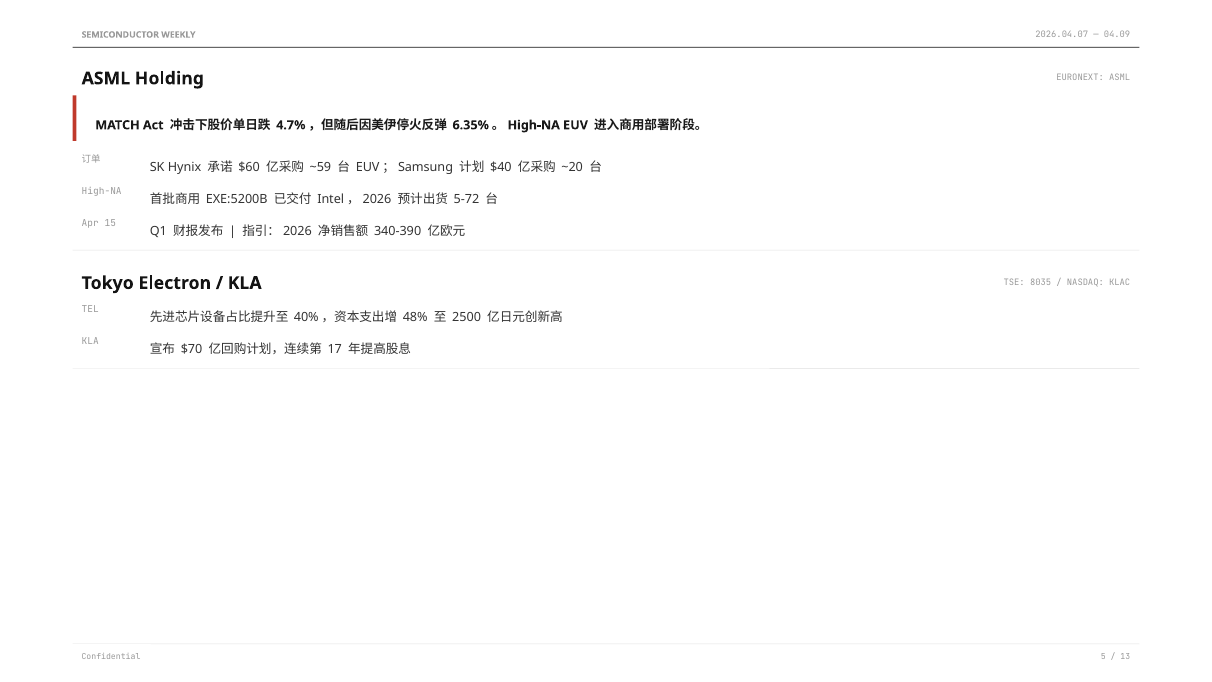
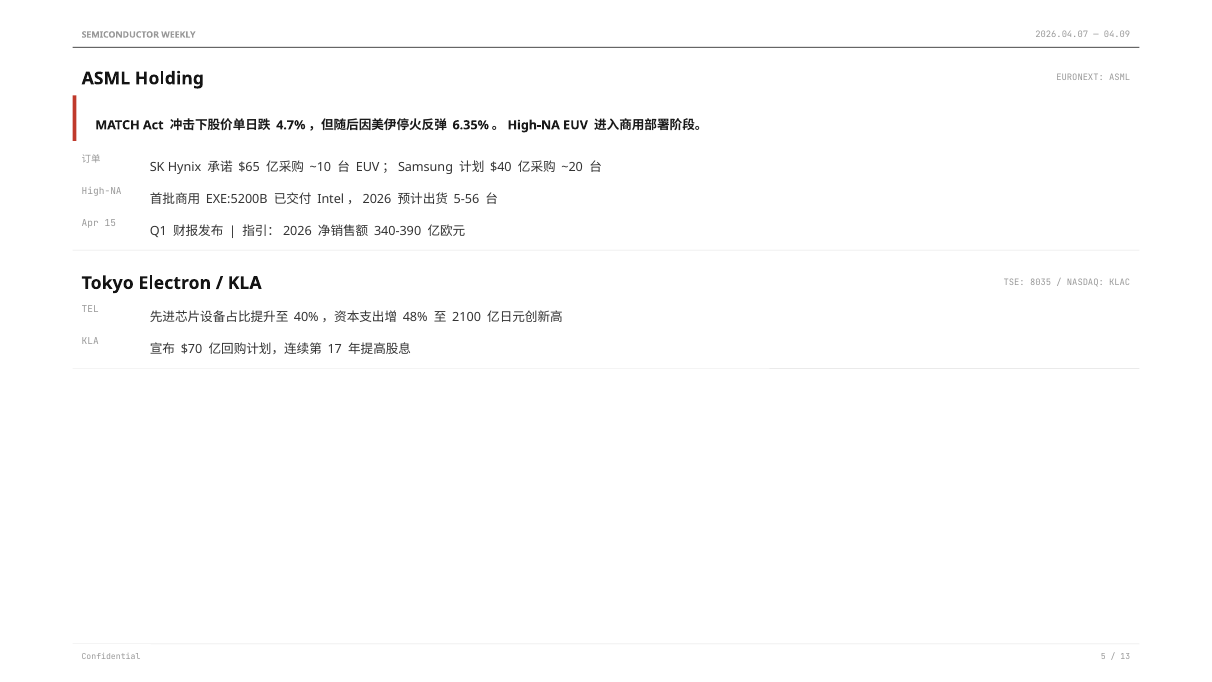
$60: $60 -> $65 (249, 168)
~59: ~59 -> ~10 (320, 168)
5-72: 5-72 -> 5-56 (466, 199)
2500: 2500 -> 2100 (467, 318)
